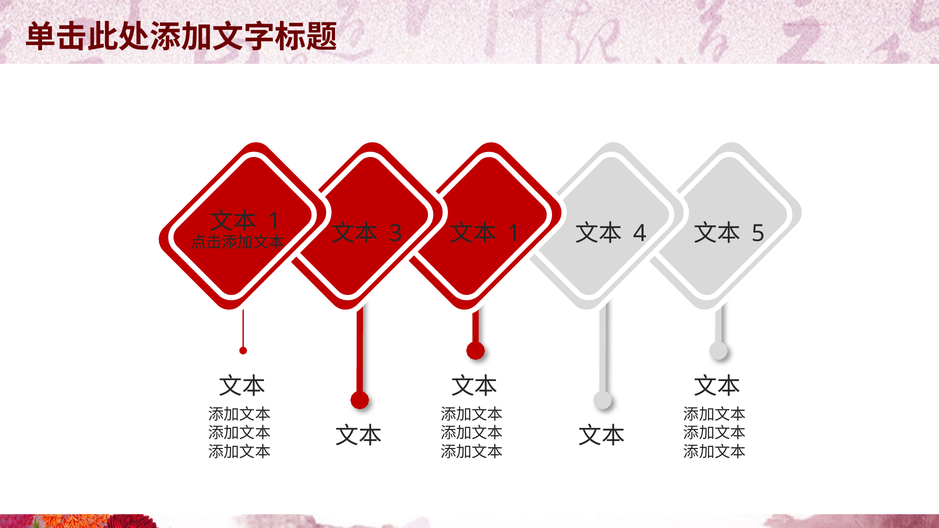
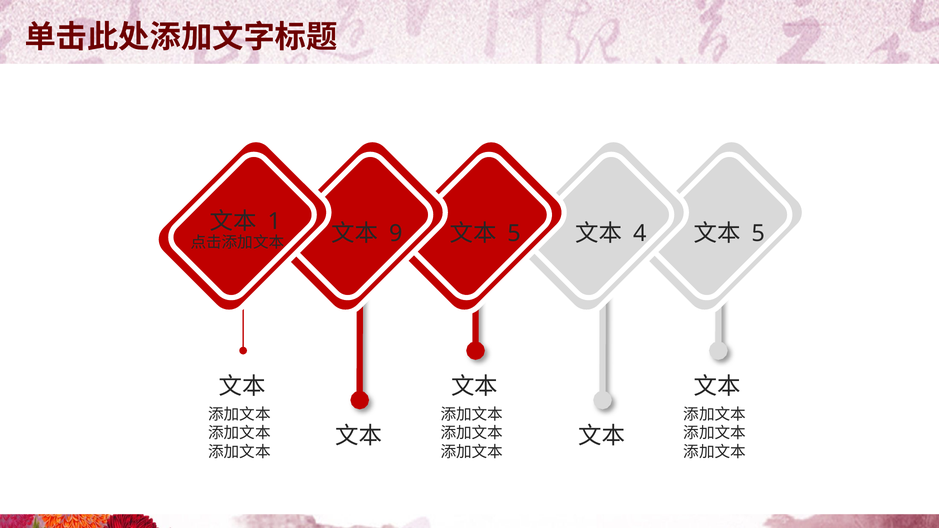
3: 3 -> 9 (396, 234)
1: 1 -> 5 (514, 234)
